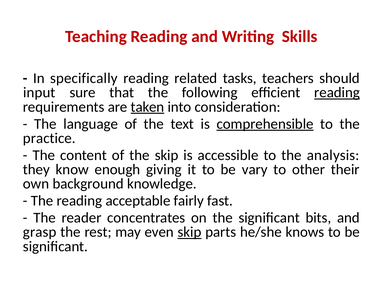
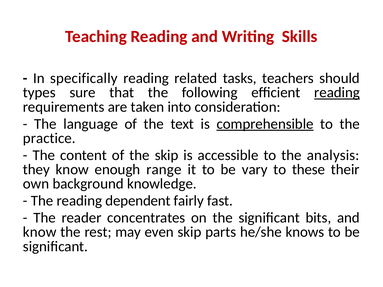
input: input -> types (39, 93)
taken underline: present -> none (148, 107)
giving: giving -> range (164, 170)
other: other -> these (309, 170)
acceptable: acceptable -> dependent (138, 201)
grasp: grasp -> know (40, 232)
skip underline: present -> none (190, 232)
